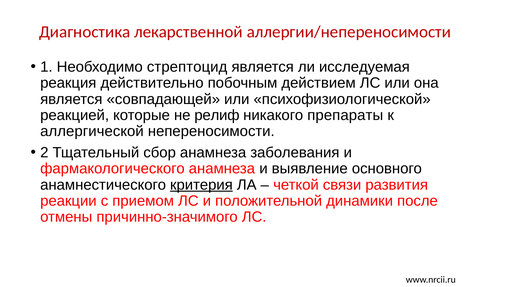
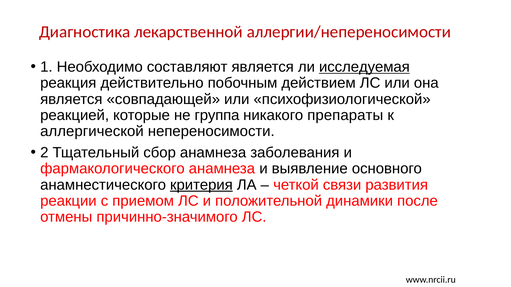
стрептоцид: стрептоцид -> составляют (187, 67)
исследуемая underline: none -> present (364, 67)
релиф: релиф -> группа (217, 115)
